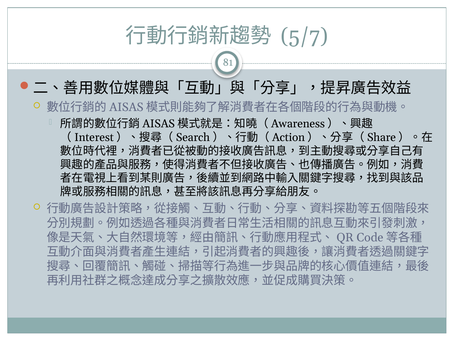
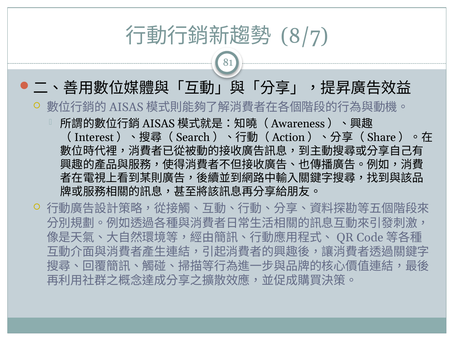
5/7: 5/7 -> 8/7 (305, 36)
